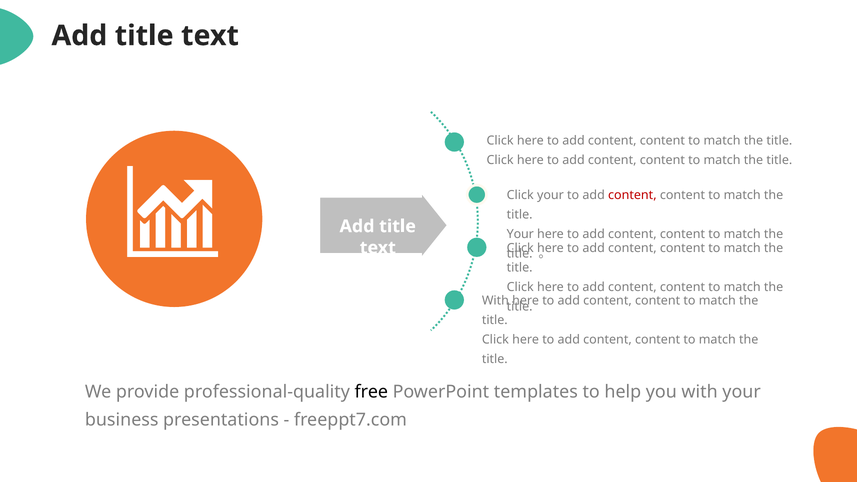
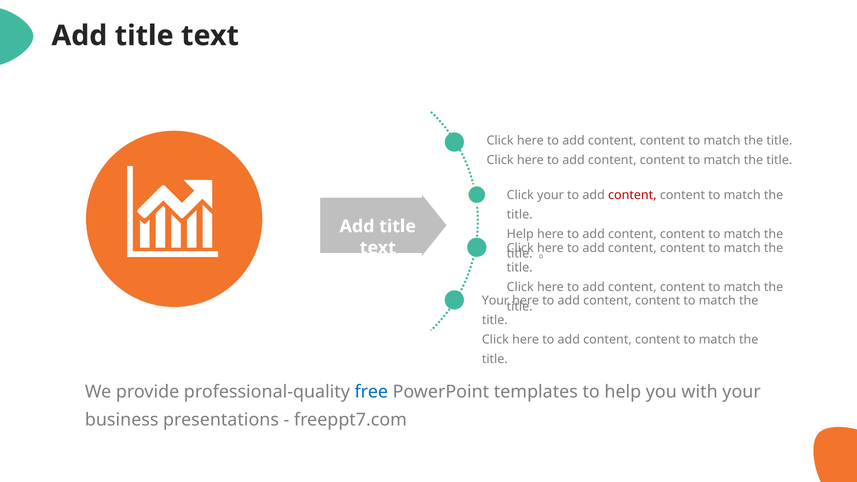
Your: Your -> Help (520, 234)
With: With -> Your (495, 301)
free colour: black -> blue (371, 392)
